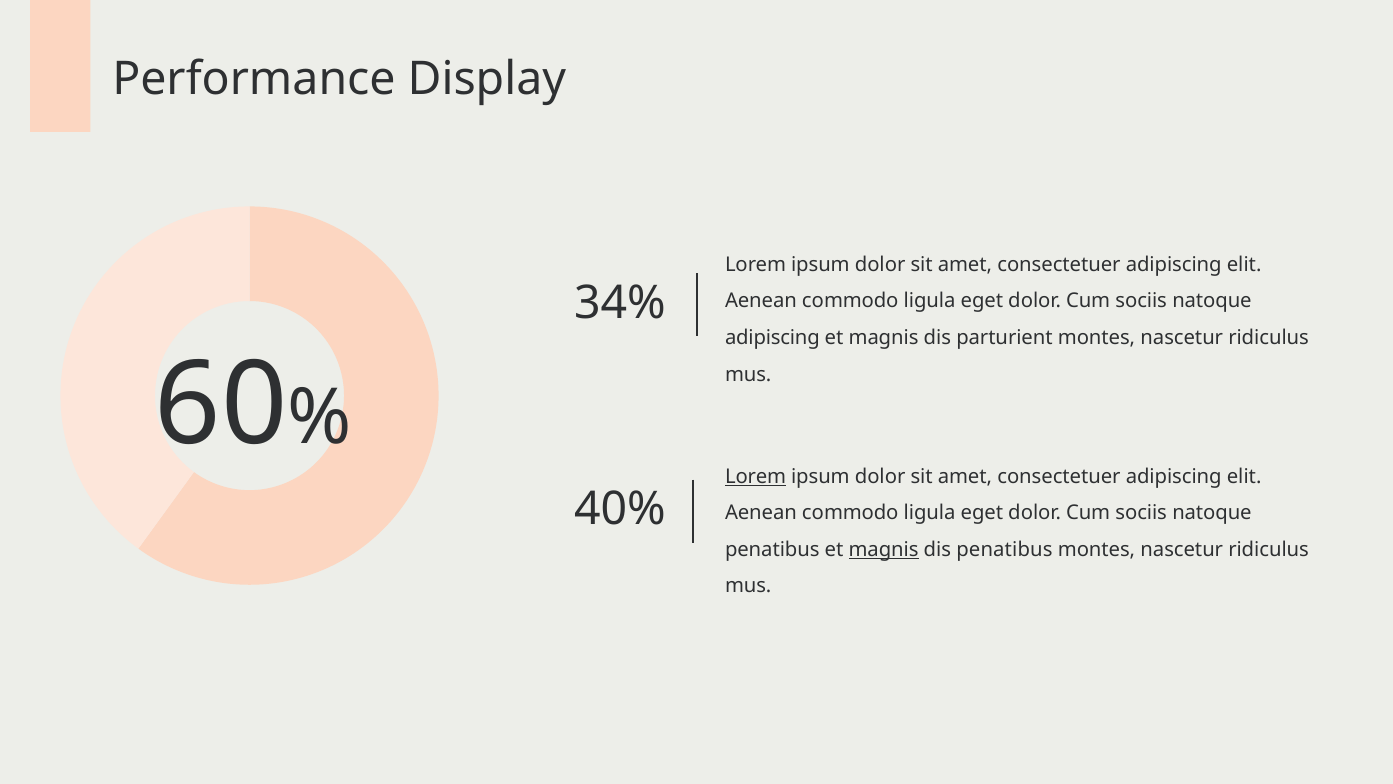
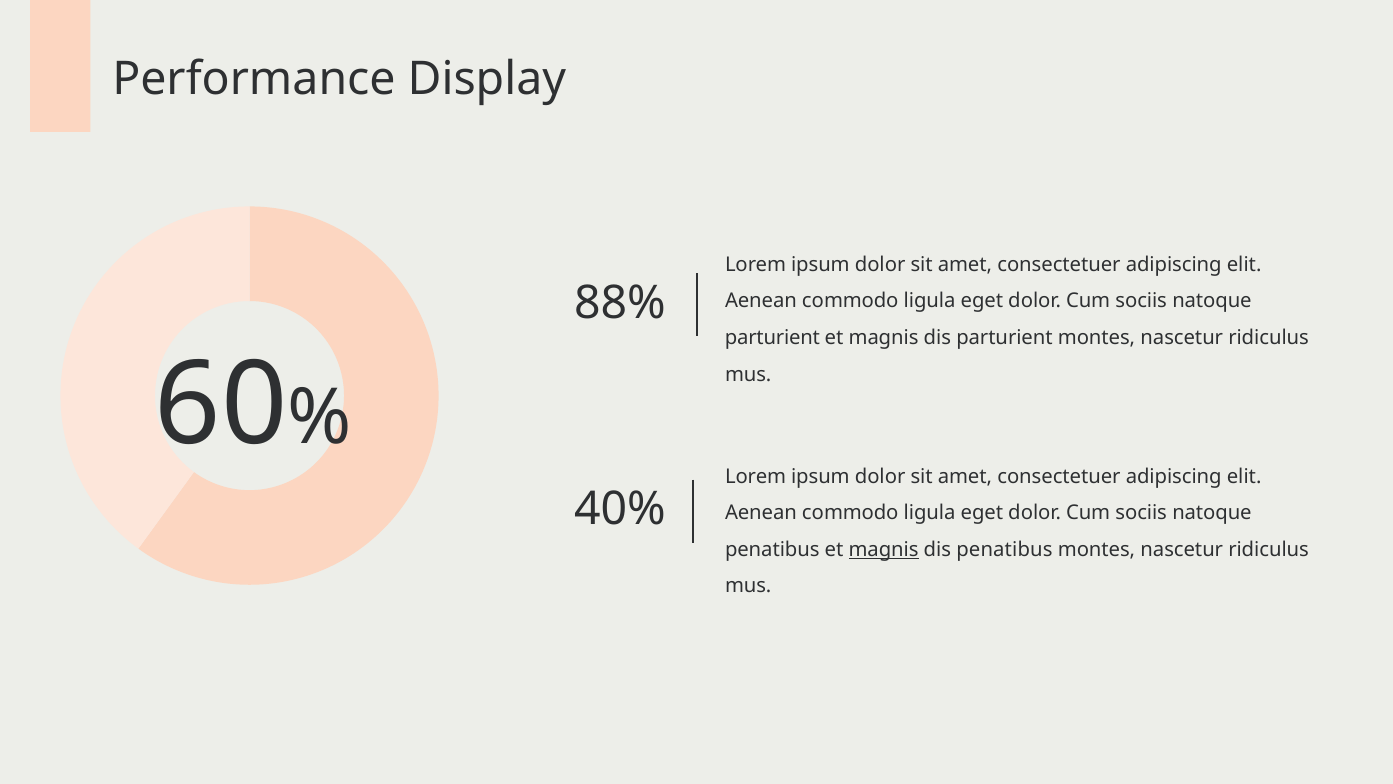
34%: 34% -> 88% (620, 303)
adipiscing: adipiscing -> parturient (772, 338)
Lorem underline: present -> none (756, 476)
